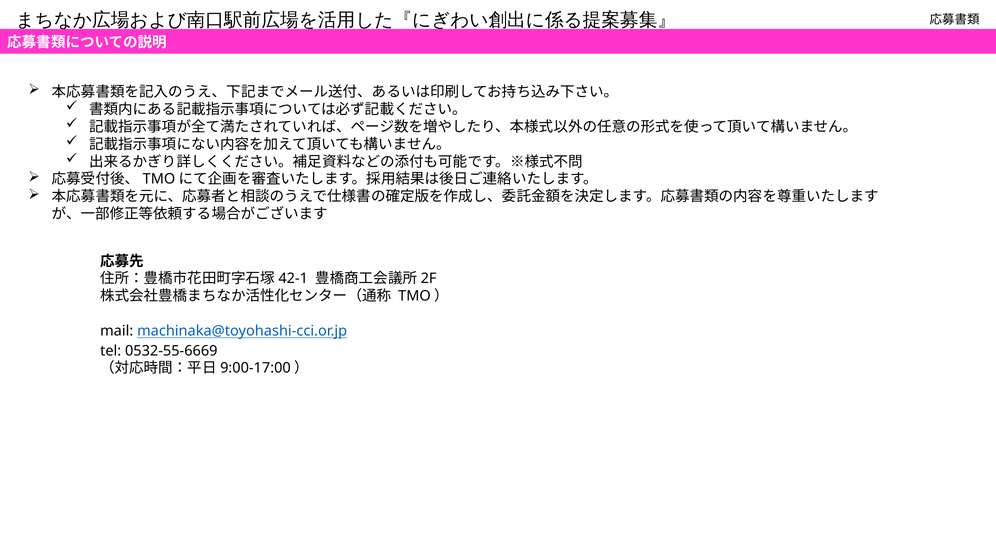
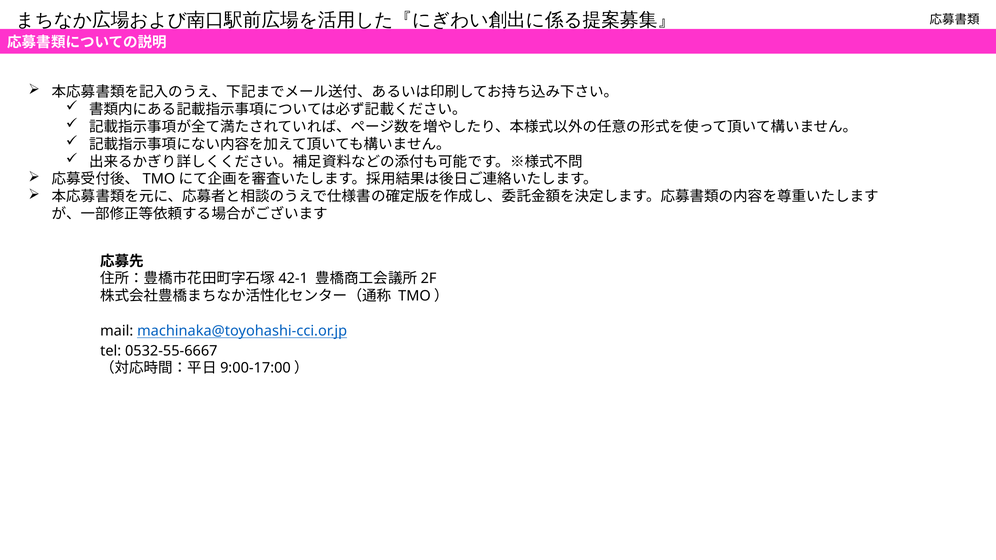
0532-55-6669: 0532-55-6669 -> 0532-55-6667 (171, 351)
